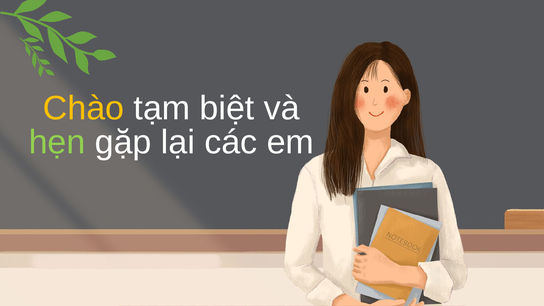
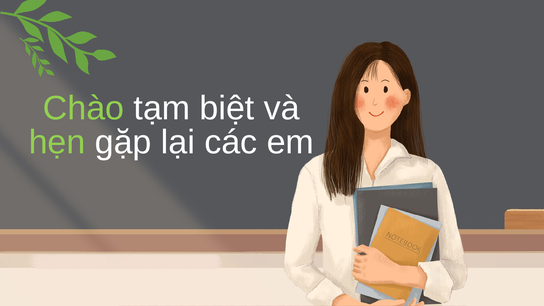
Chào colour: yellow -> light green (84, 108)
